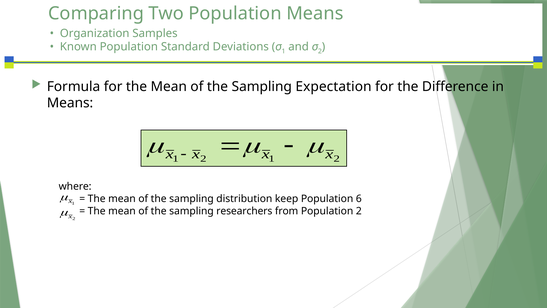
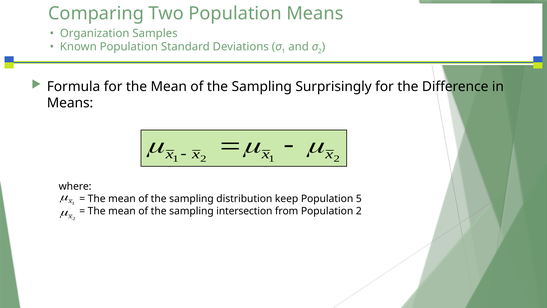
Expectation: Expectation -> Surprisingly (334, 86)
6: 6 -> 5 (359, 199)
researchers: researchers -> intersection (244, 211)
